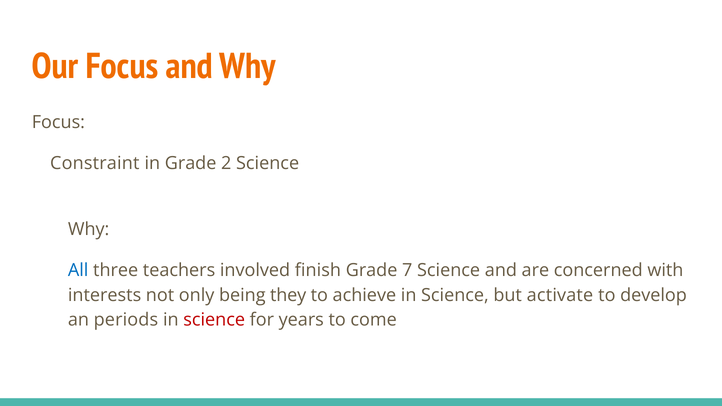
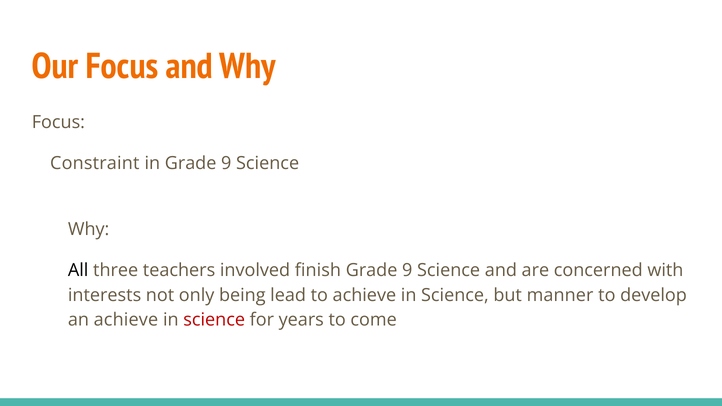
in Grade 2: 2 -> 9 (226, 163)
All colour: blue -> black (78, 270)
7: 7 -> 9 (407, 270)
they: they -> lead (288, 295)
activate: activate -> manner (560, 295)
an periods: periods -> achieve (126, 320)
